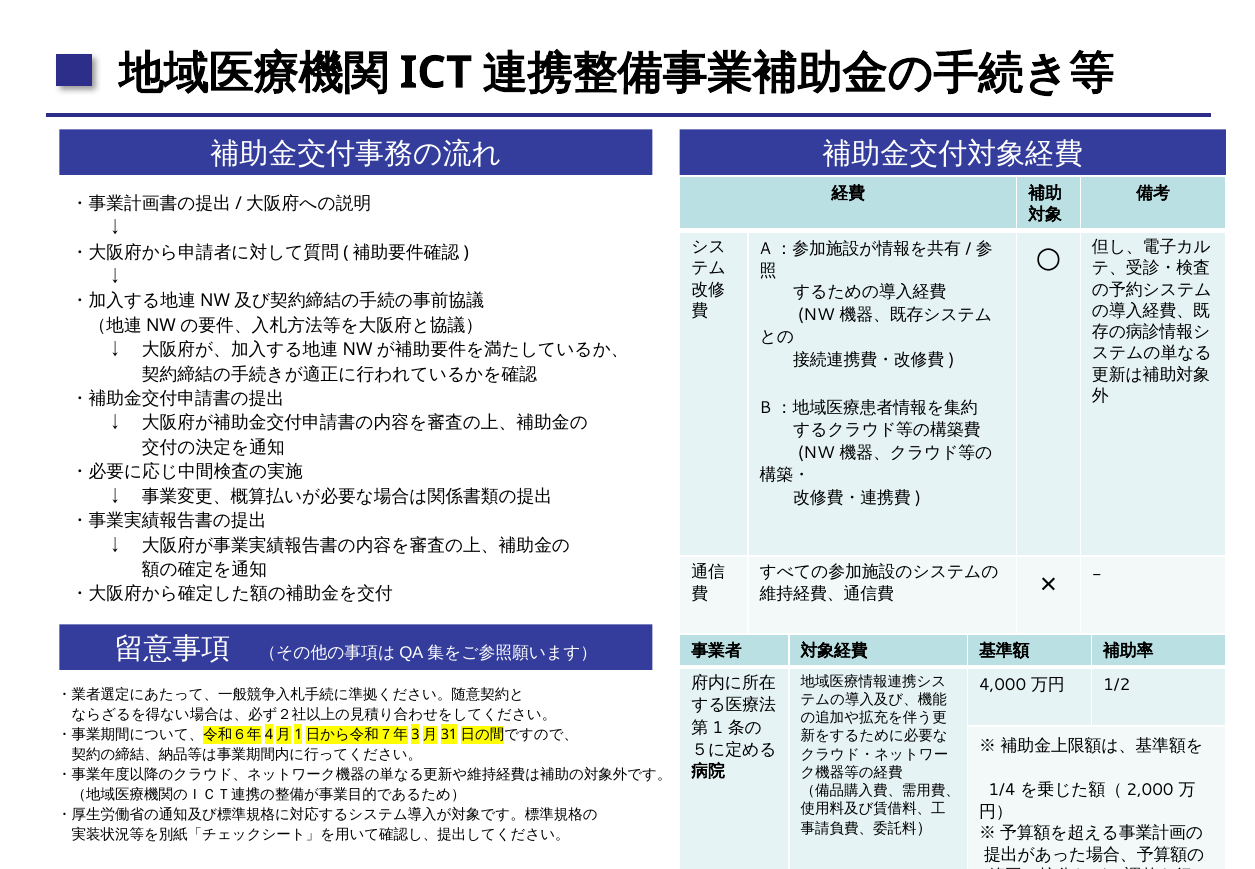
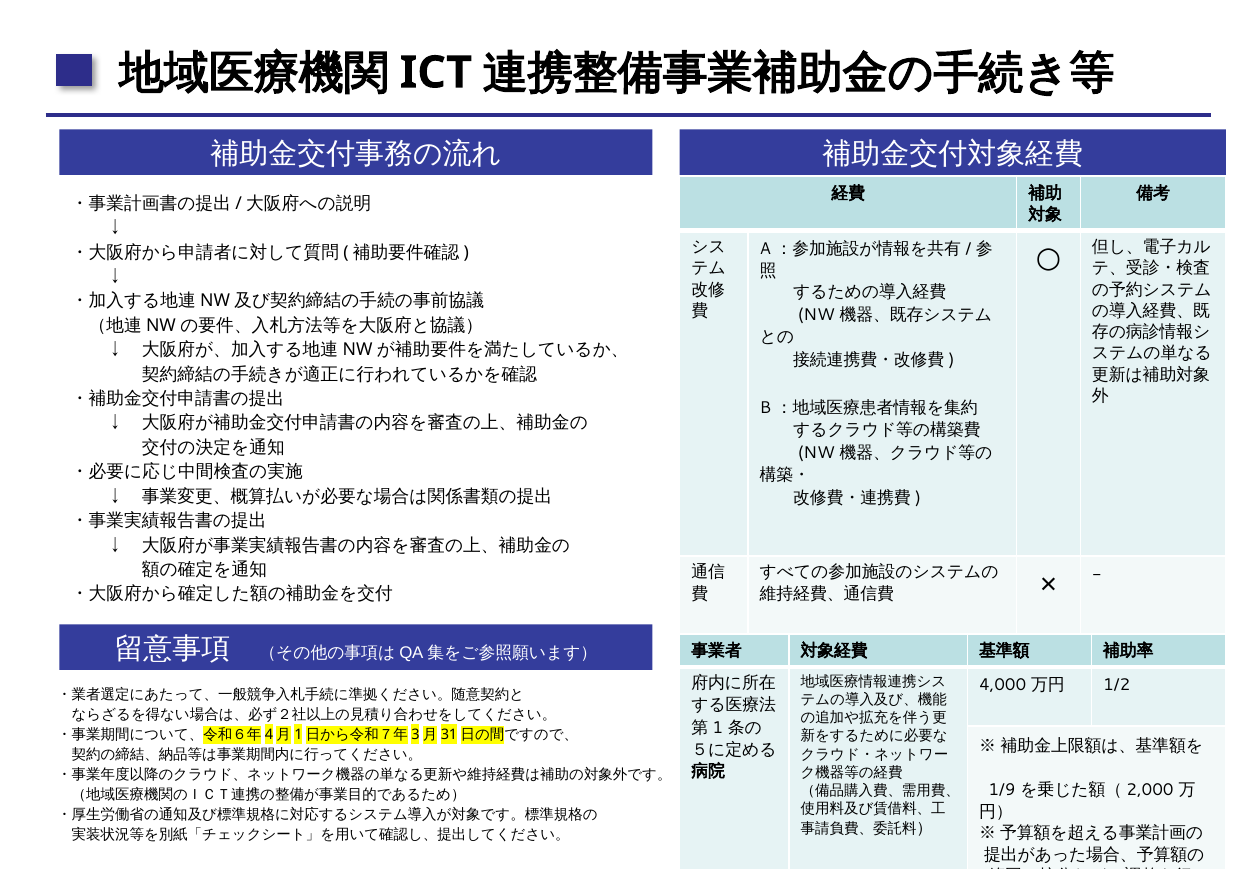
1/4: 1/4 -> 1/9 (1002, 790)
